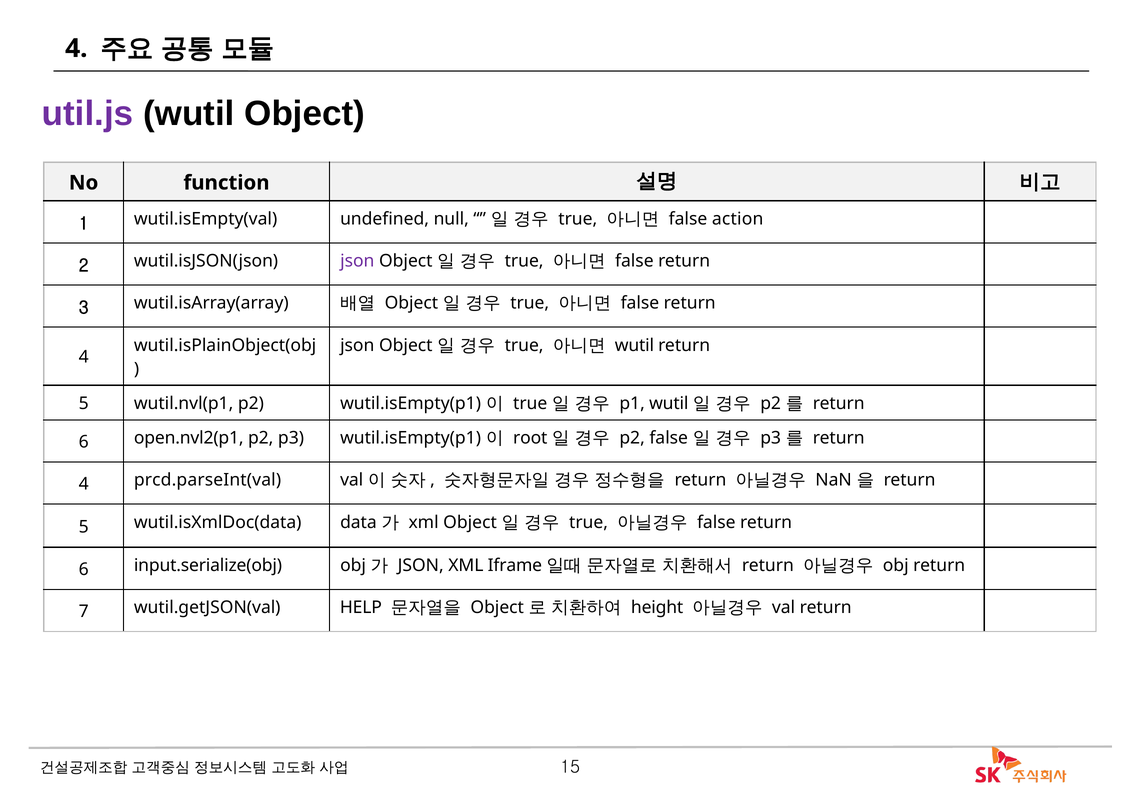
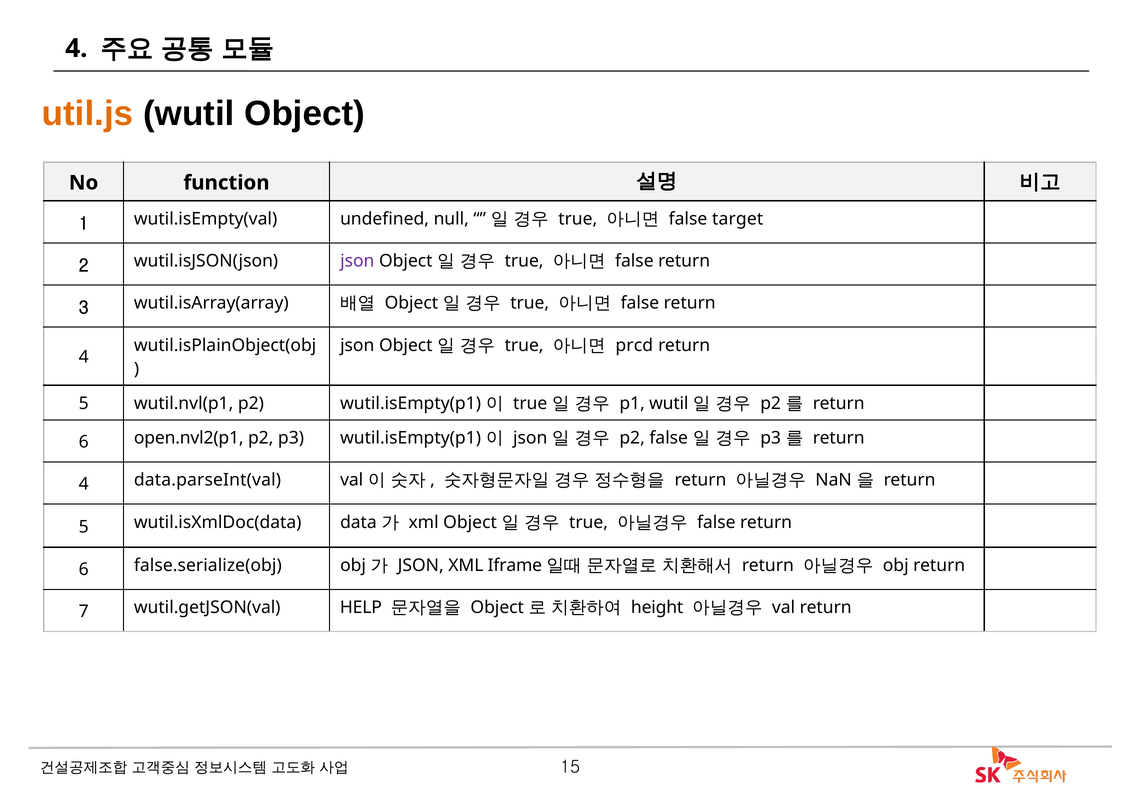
util.js colour: purple -> orange (88, 114)
action: action -> target (738, 219)
wutil: wutil -> prcd (634, 345)
root: root -> json (530, 438)
prcd.parseInt(val: prcd.parseInt(val -> data.parseInt(val (208, 480)
input.serialize(obj: input.serialize(obj -> false.serialize(obj (208, 566)
